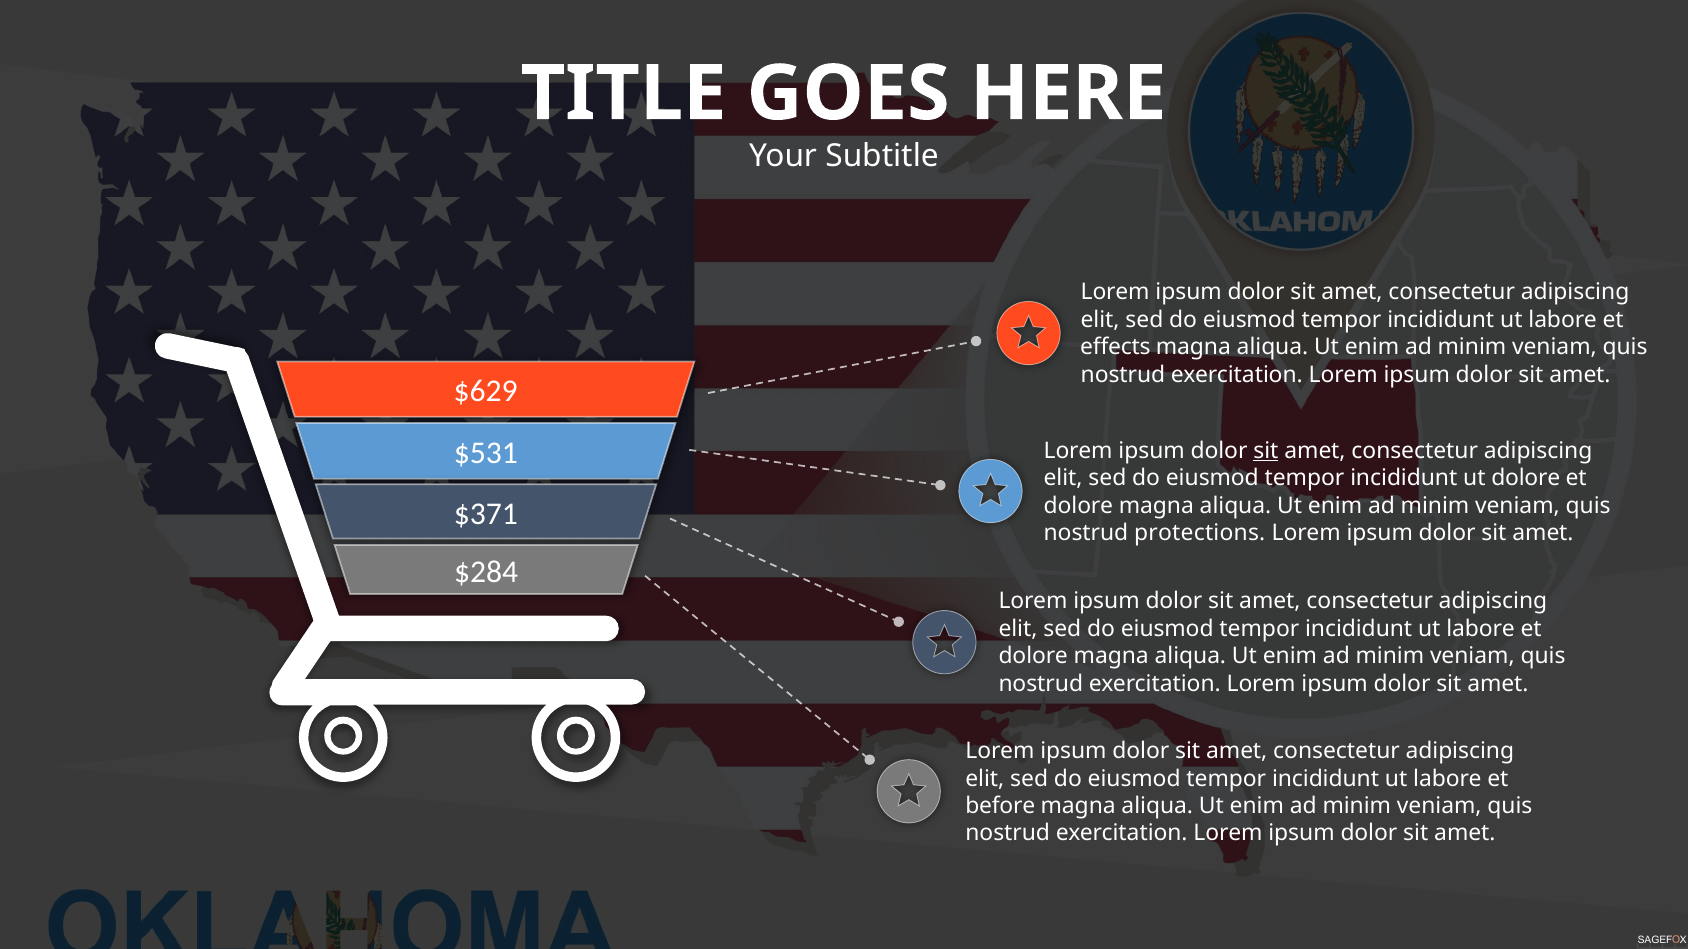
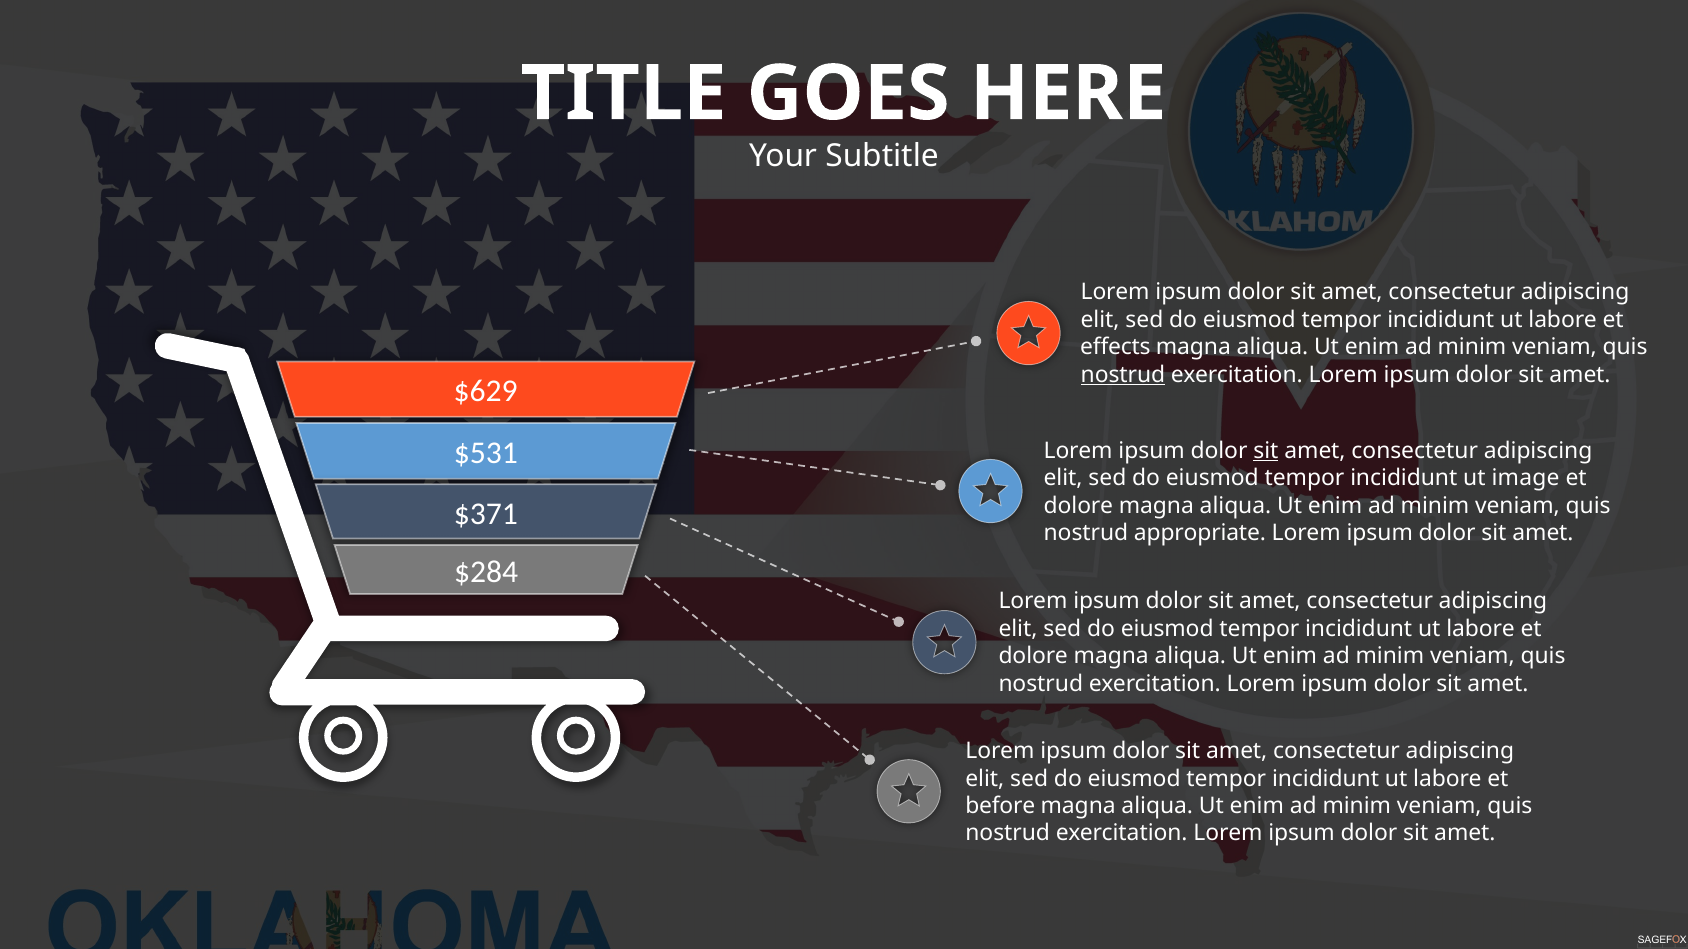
nostrud underline: none -> present (1123, 375)
ut dolore: dolore -> image (1526, 479)
protections: protections -> appropriate (1200, 533)
